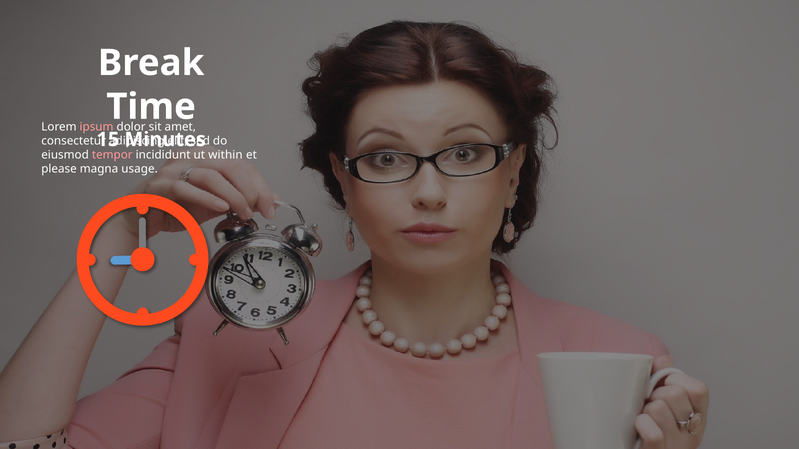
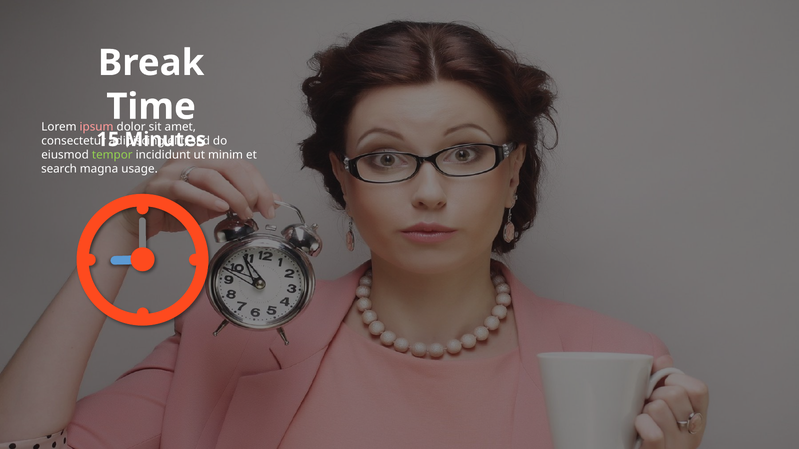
tempor colour: pink -> light green (112, 155)
within: within -> minim (226, 155)
please: please -> search (59, 169)
